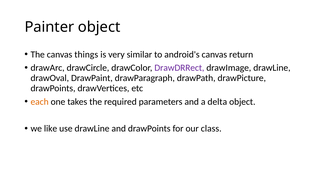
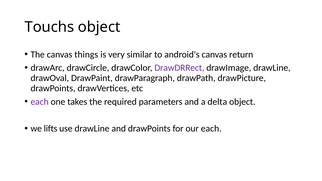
Painter: Painter -> Touchs (49, 27)
each colour: orange -> purple (40, 102)
like: like -> lifts (51, 129)
our class: class -> each (211, 129)
